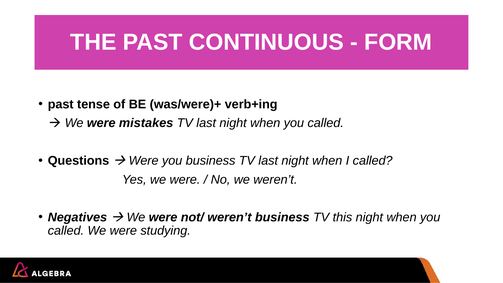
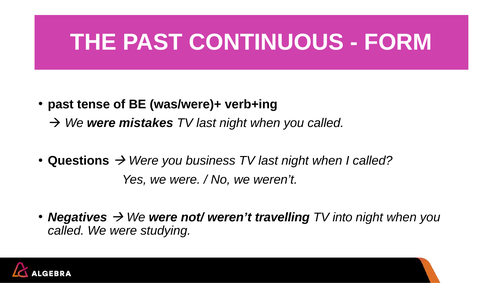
weren’t business: business -> travelling (282, 217)
this: this -> into (343, 217)
